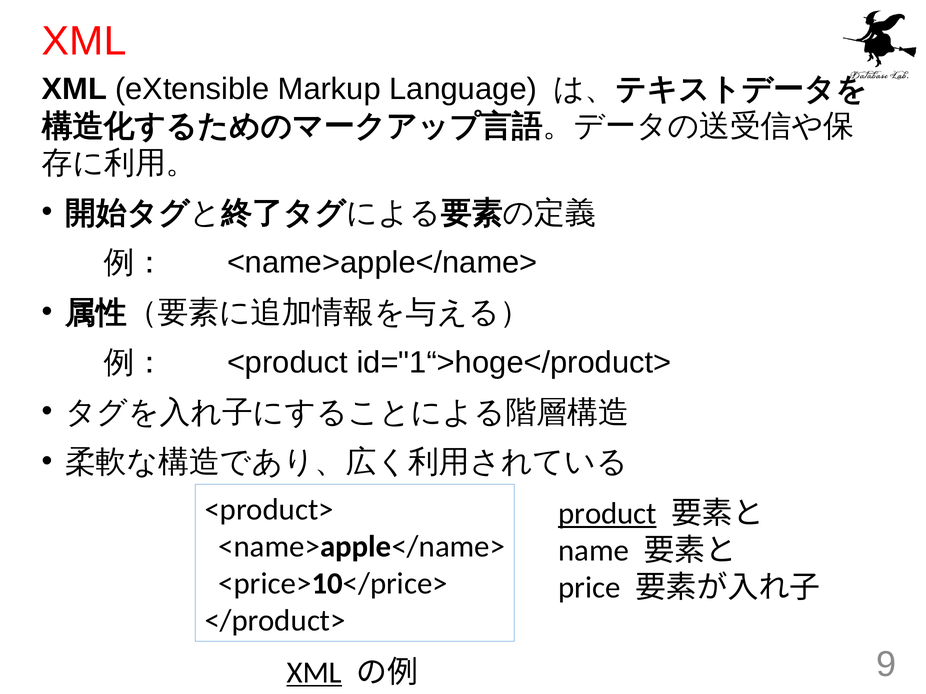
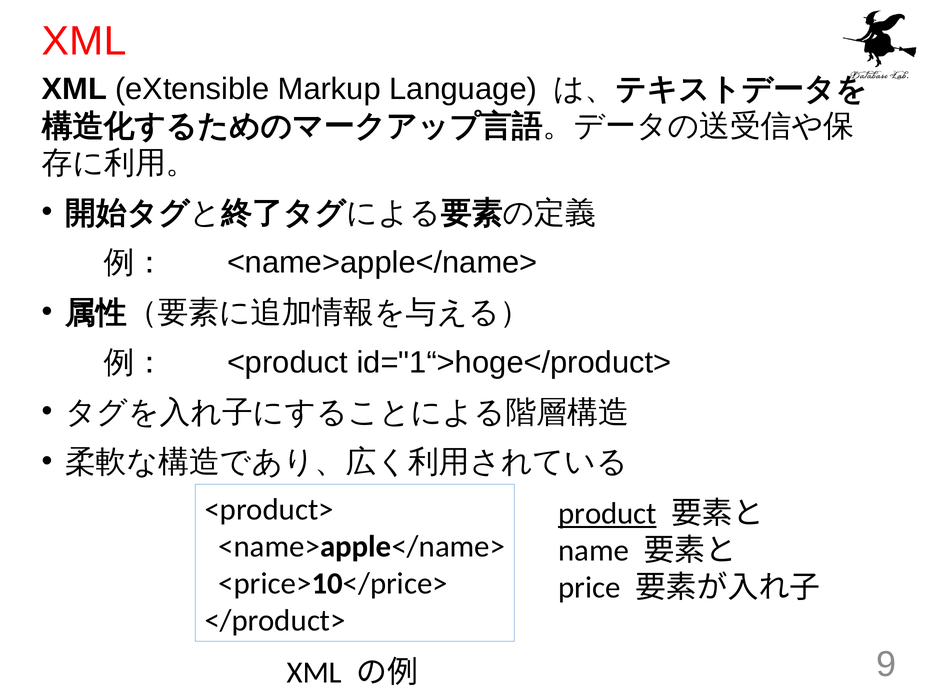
XML underline: present -> none (314, 673)
